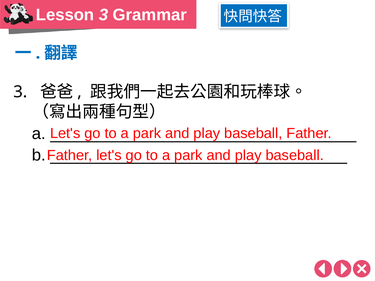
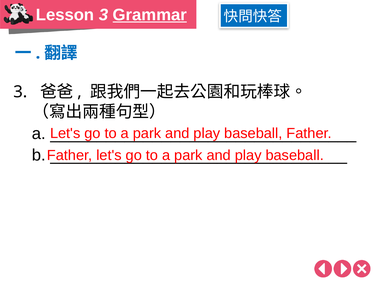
Grammar underline: none -> present (150, 15)
